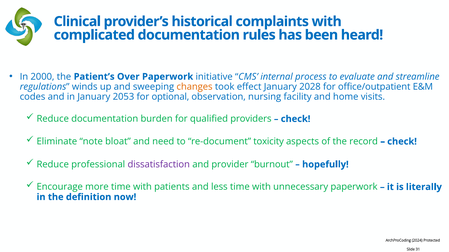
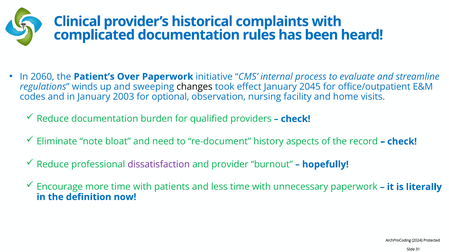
2000: 2000 -> 2060 (42, 77)
changes colour: orange -> black (195, 87)
2028: 2028 -> 2045 (310, 87)
2053: 2053 -> 2003 (123, 97)
toxicity: toxicity -> history (269, 142)
